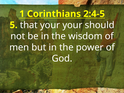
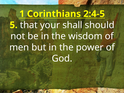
your your: your -> shall (72, 25)
